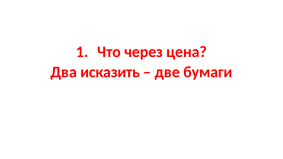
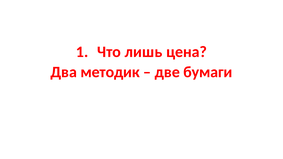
через: через -> лишь (143, 52)
исказить: исказить -> методик (110, 72)
